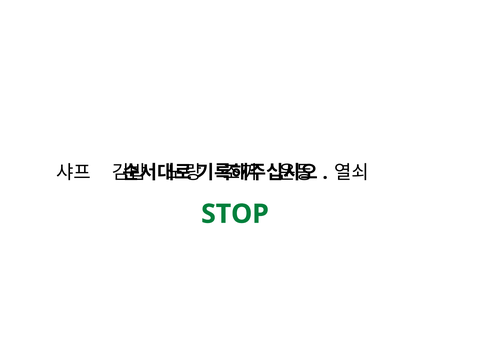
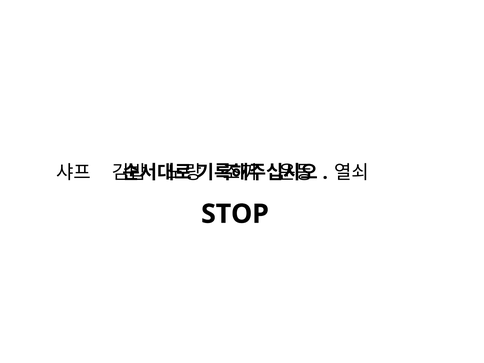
STOP colour: green -> black (235, 214)
